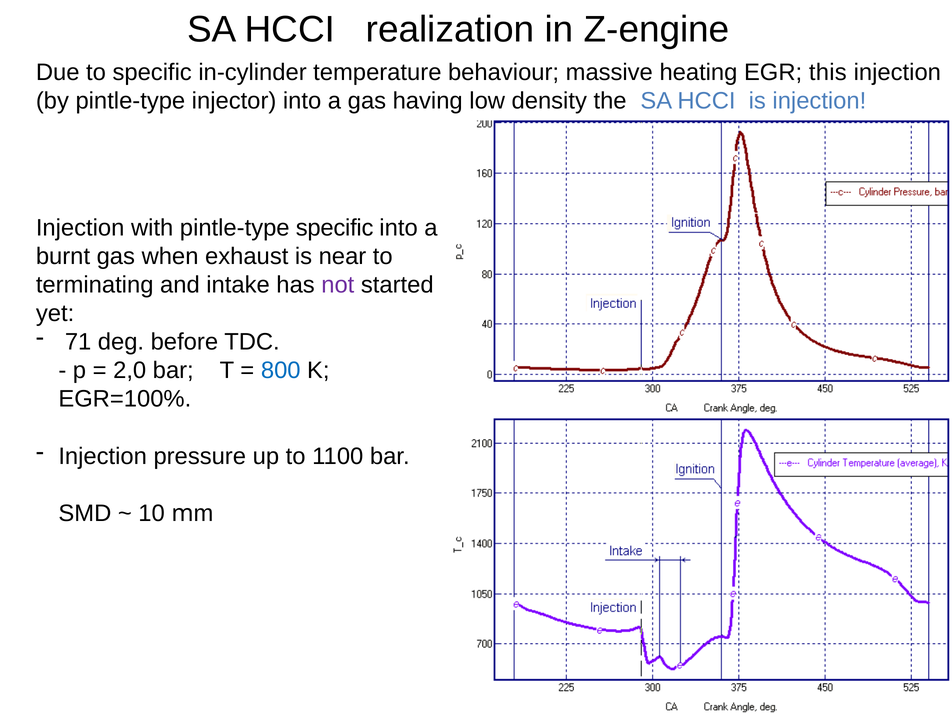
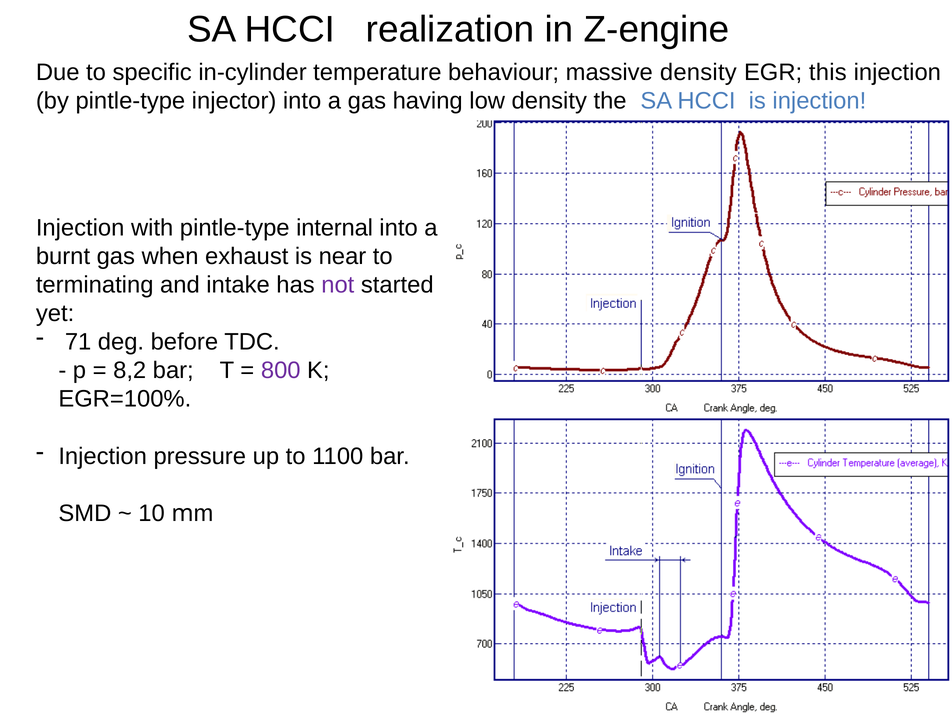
massive heating: heating -> density (698, 72)
pintle-type specific: specific -> internal (335, 228)
2,0: 2,0 -> 8,2 (130, 370)
800 colour: blue -> purple (281, 370)
